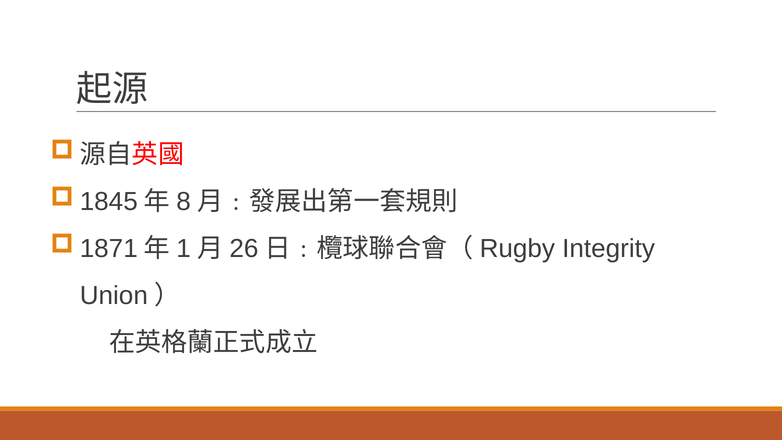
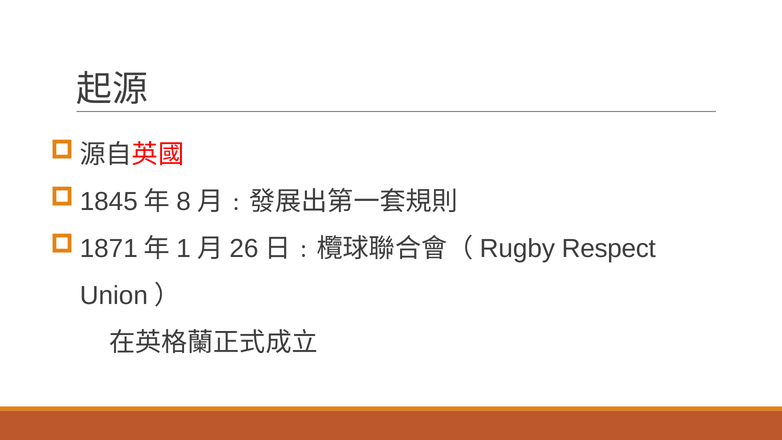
Integrity: Integrity -> Respect (609, 248)
